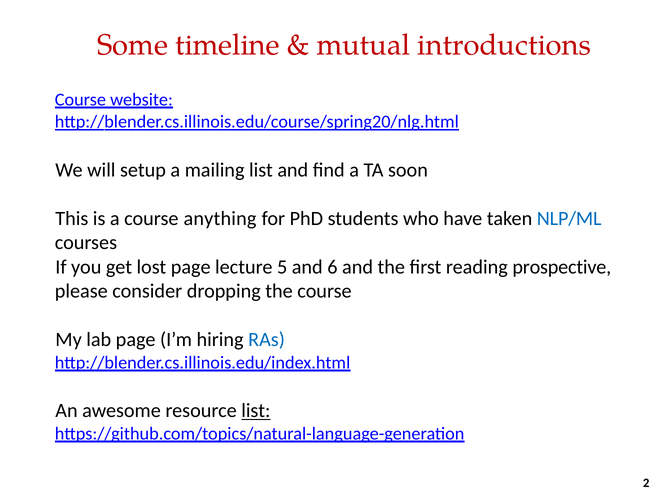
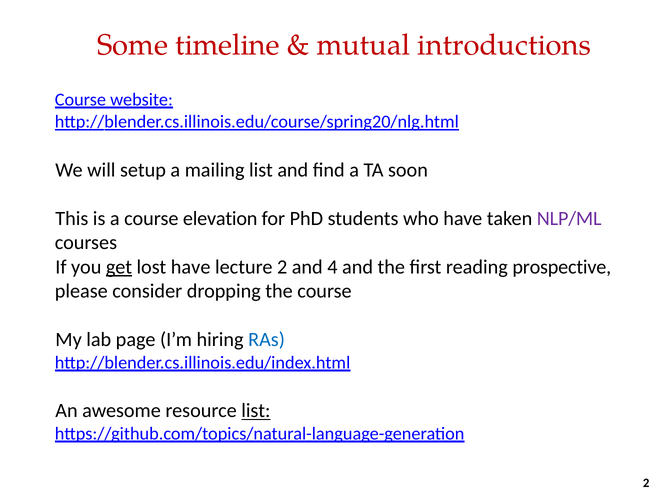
anything: anything -> elevation (220, 218)
NLP/ML colour: blue -> purple (569, 218)
get underline: none -> present (119, 267)
lost page: page -> have (191, 267)
lecture 5: 5 -> 2 (282, 267)
6: 6 -> 4 (332, 267)
